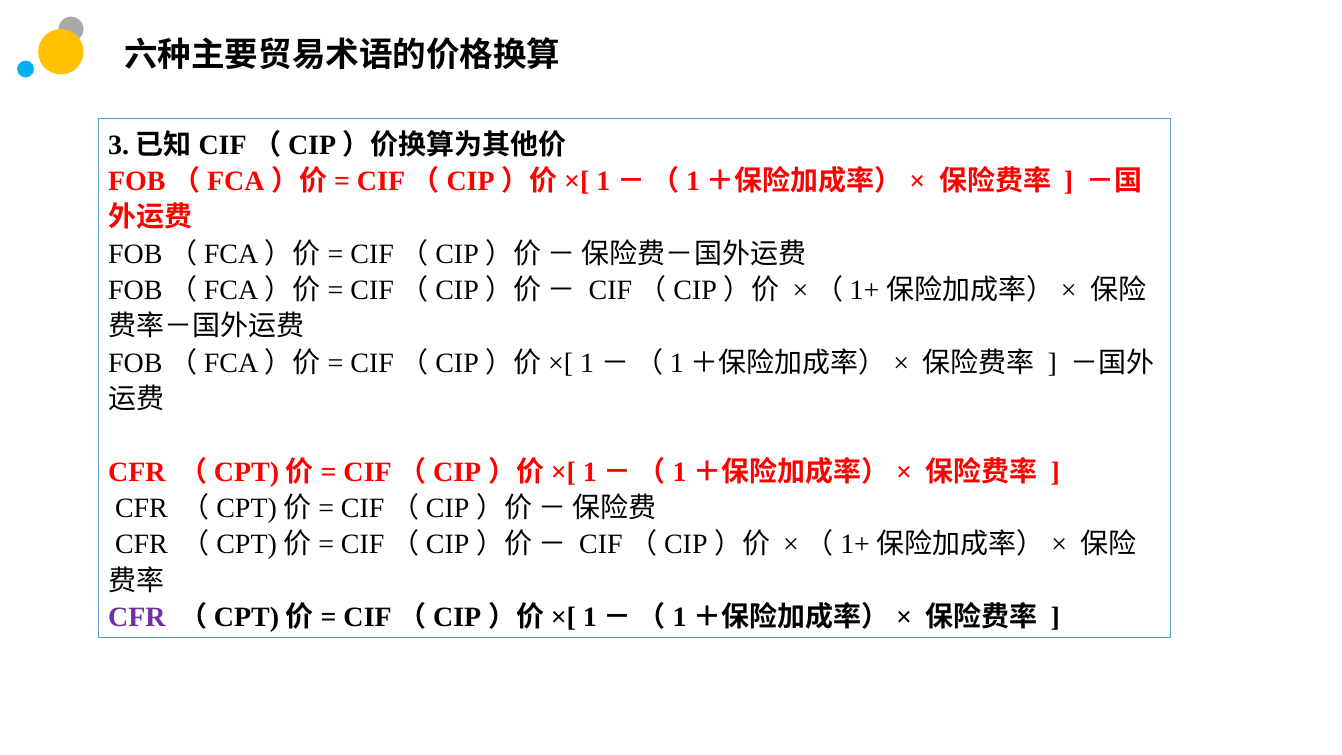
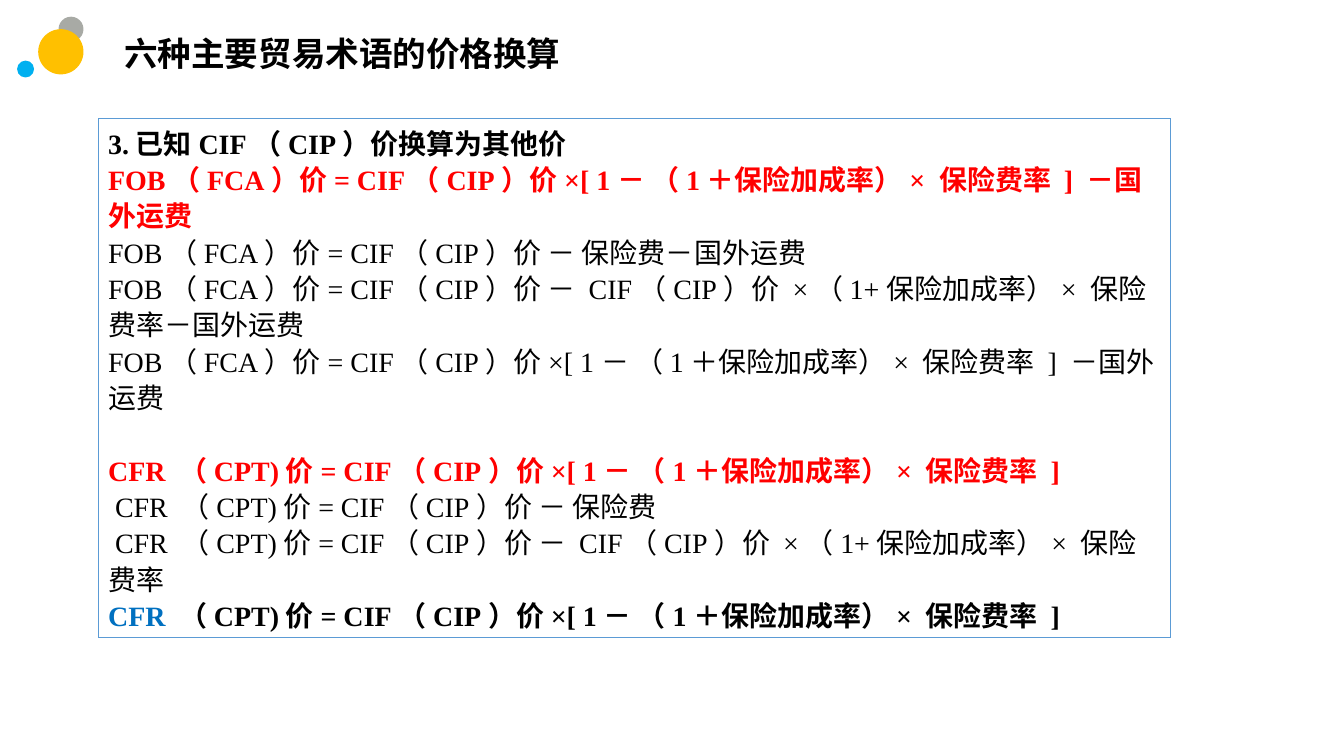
CFR colour: purple -> blue (137, 617)
